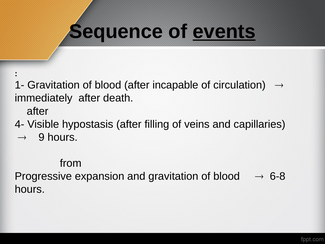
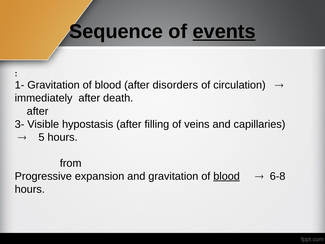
incapable: incapable -> disorders (175, 85)
4-: 4- -> 3- (20, 124)
9: 9 -> 5 (41, 137)
blood underline: none -> present (227, 176)
